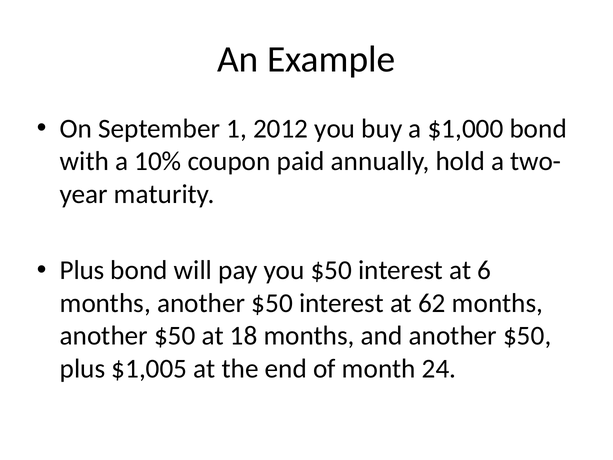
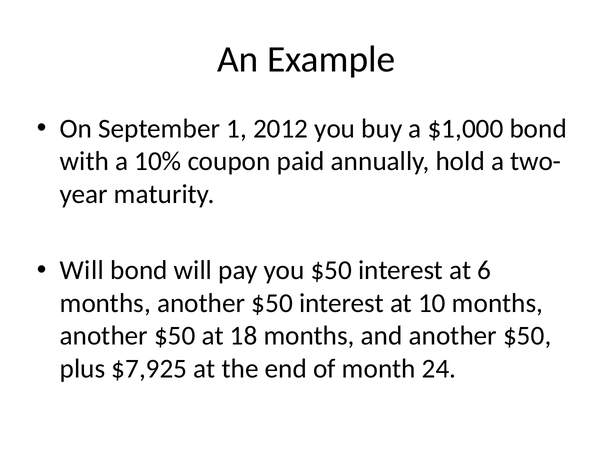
Plus: Plus -> Will (82, 270)
62: 62 -> 10 (432, 303)
$1,005: $1,005 -> $7,925 (149, 368)
